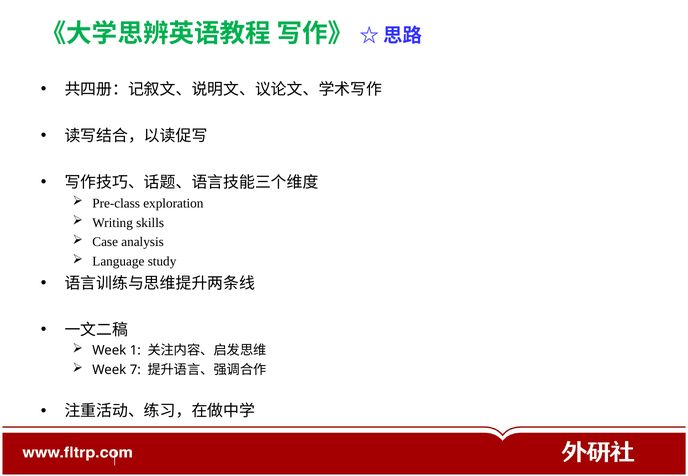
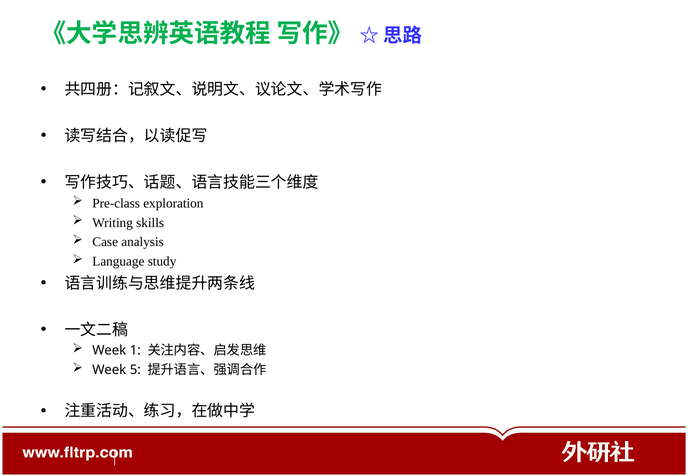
7: 7 -> 5 (135, 370)
